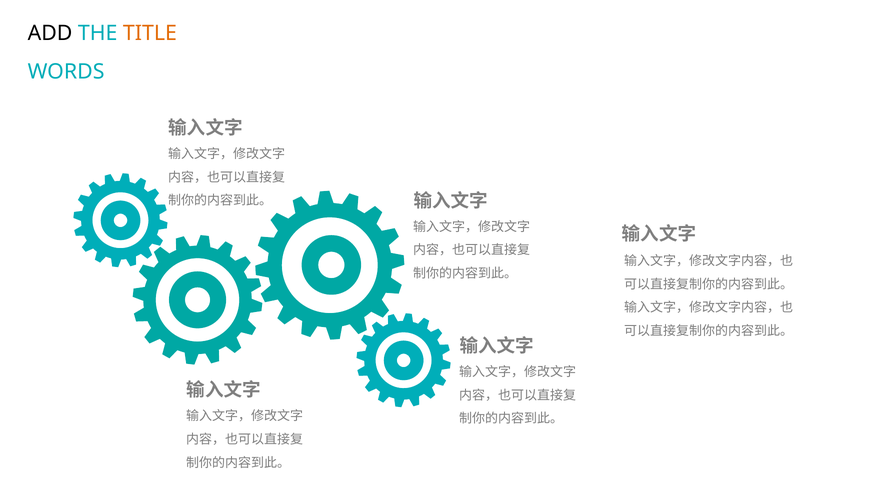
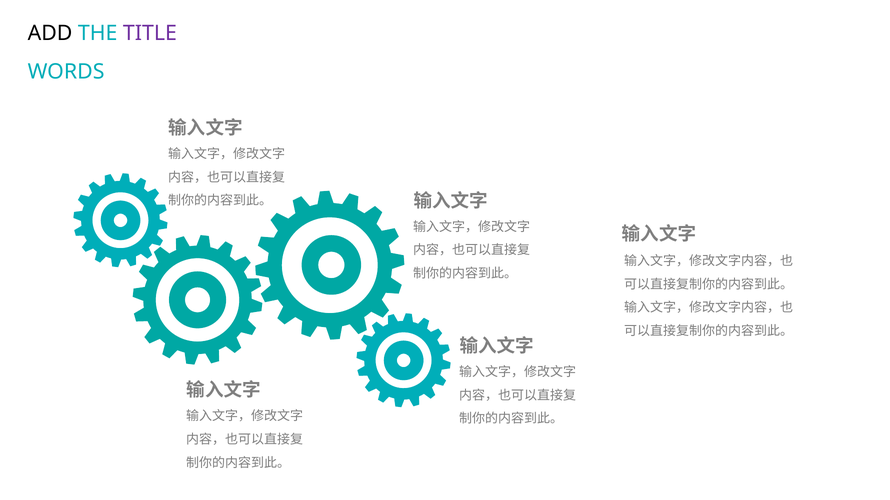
TITLE colour: orange -> purple (150, 33)
